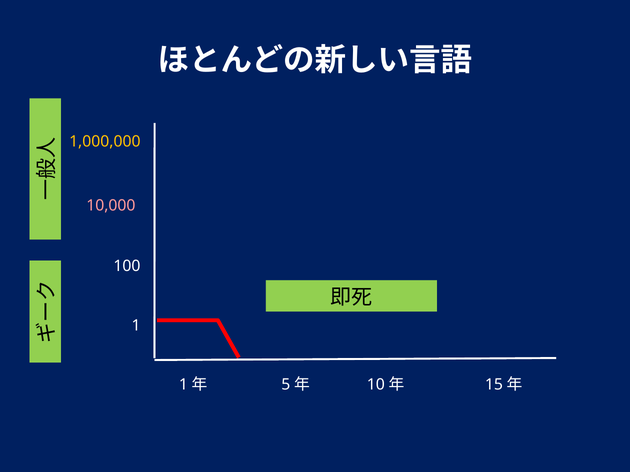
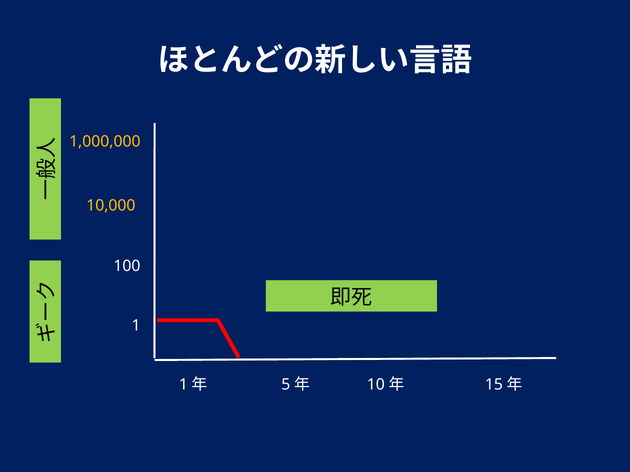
10,000 colour: pink -> yellow (111, 206)
